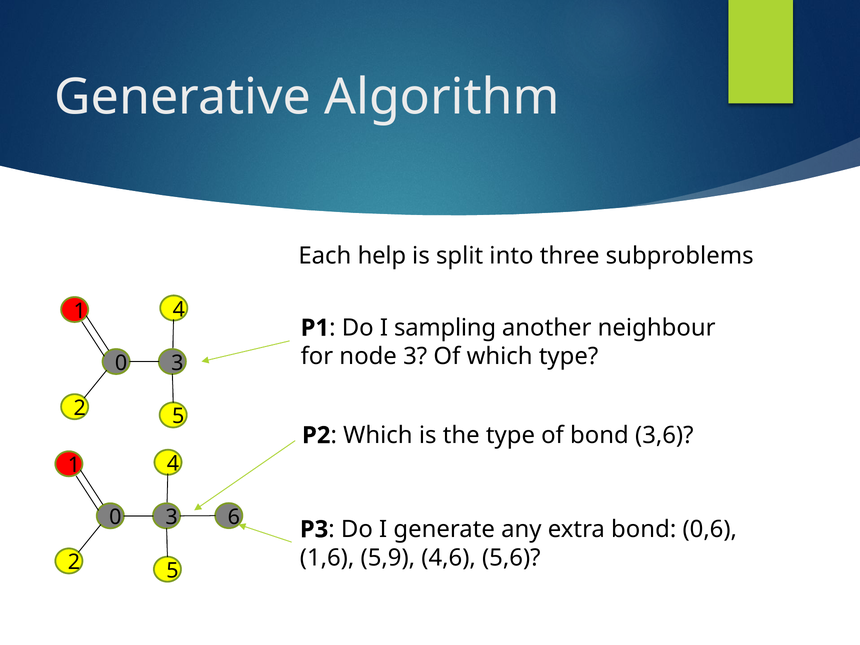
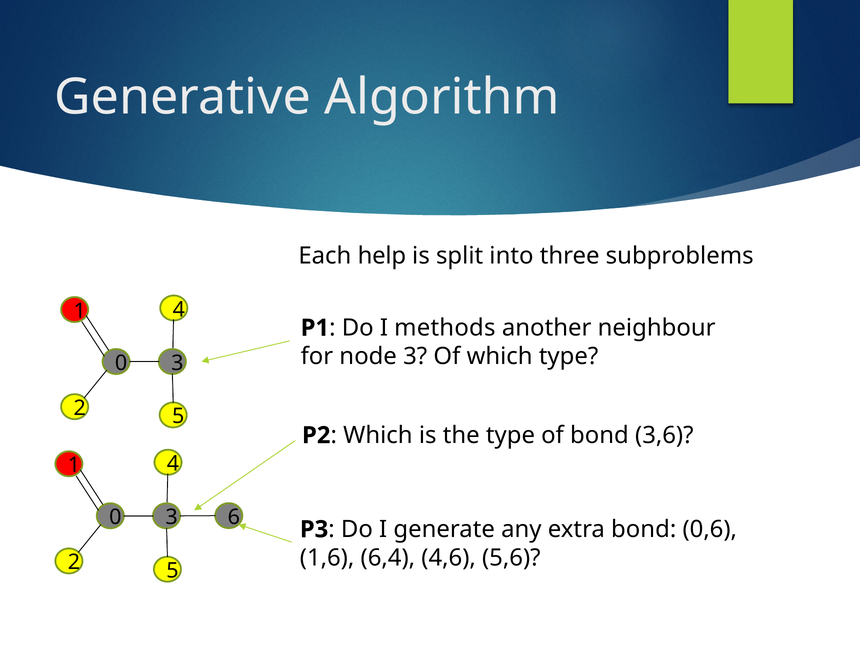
sampling: sampling -> methods (445, 328)
5,9: 5,9 -> 6,4 (388, 558)
